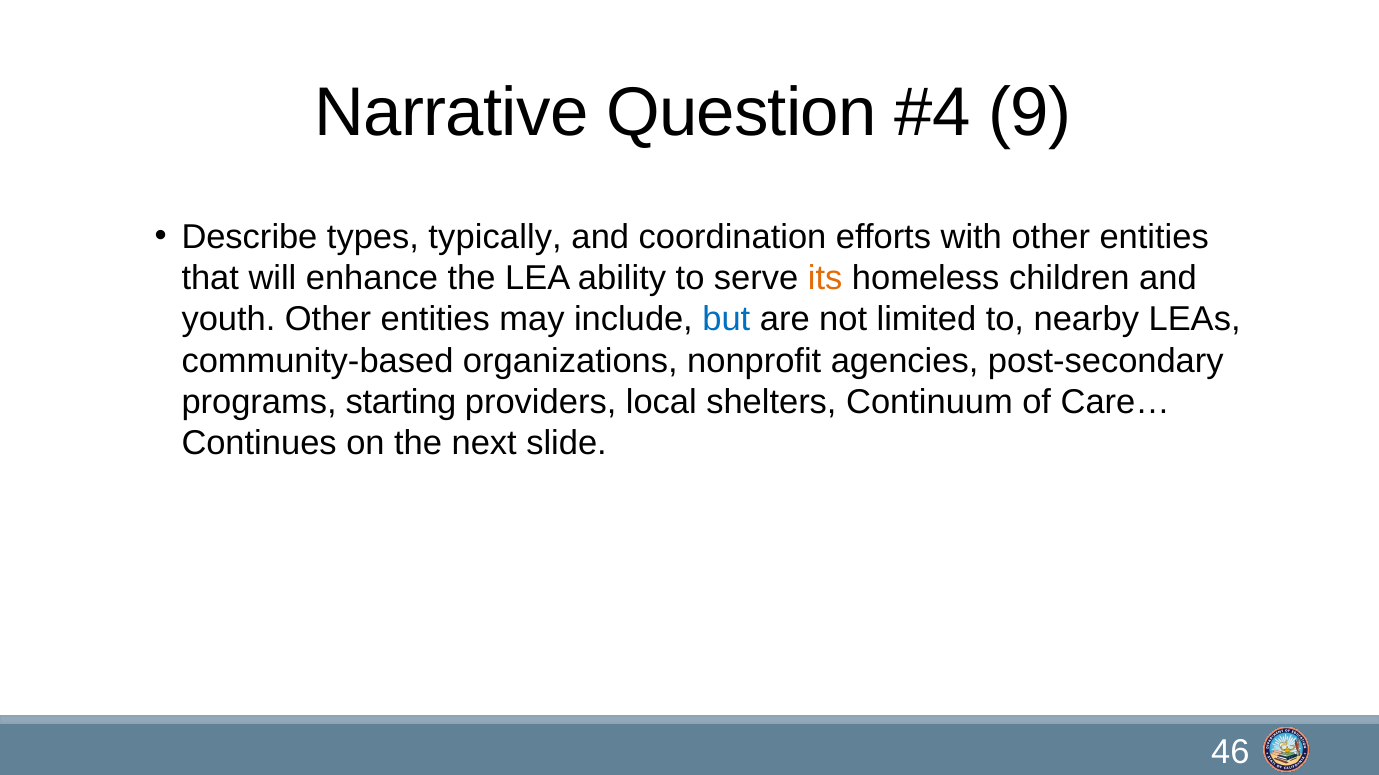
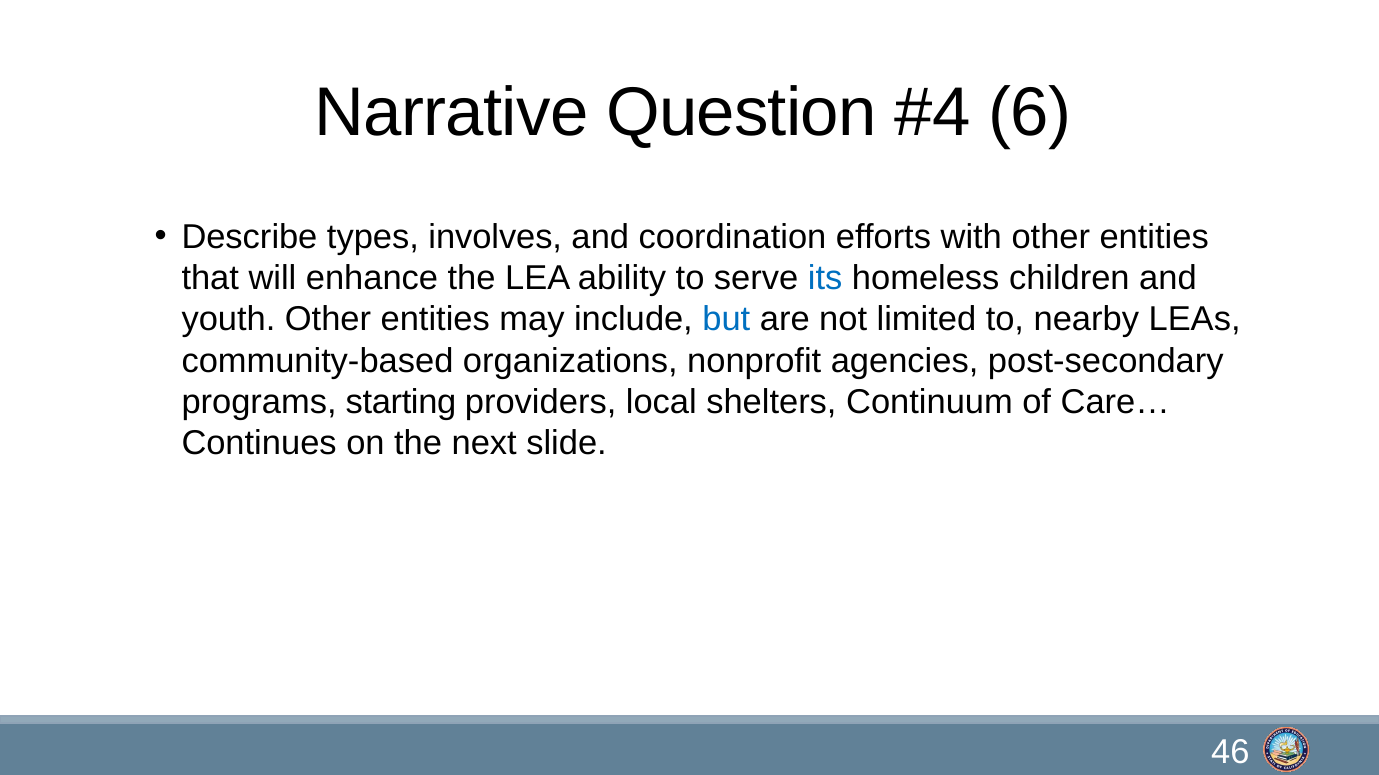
9: 9 -> 6 (1030, 113)
typically: typically -> involves (495, 237)
its colour: orange -> blue (825, 278)
